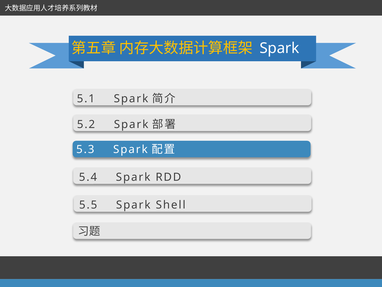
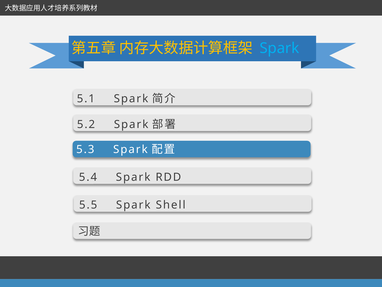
Spark colour: white -> light blue (279, 48)
